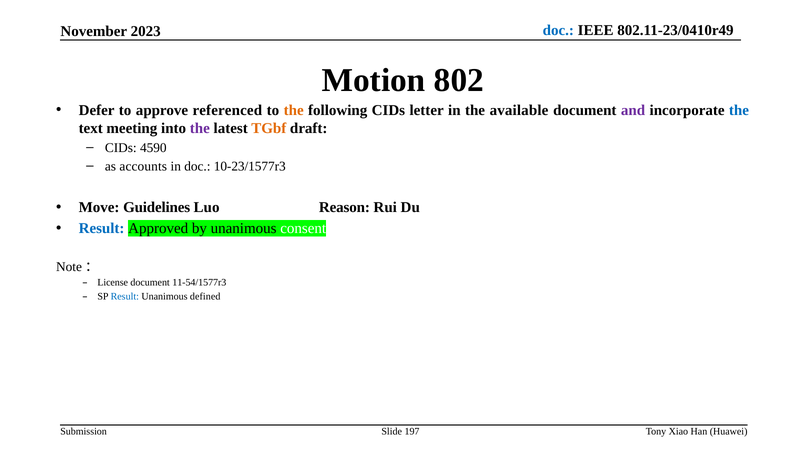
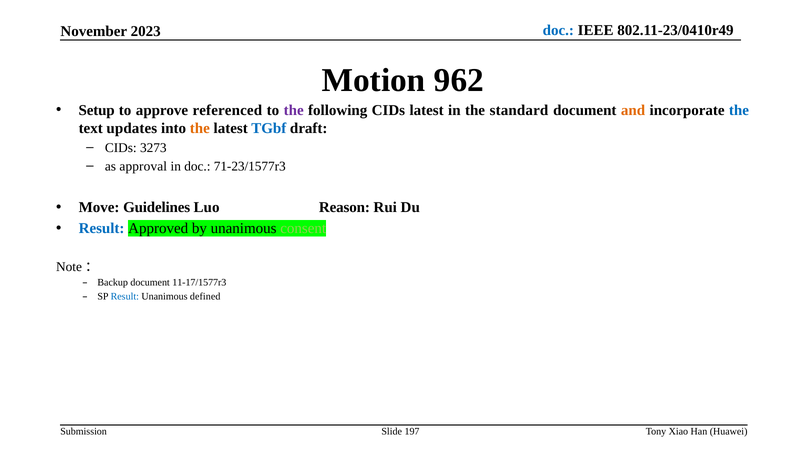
802: 802 -> 962 (459, 80)
Defer: Defer -> Setup (97, 110)
the colour: orange -> purple (294, 110)
CIDs letter: letter -> latest (427, 110)
available: available -> standard (519, 110)
and colour: purple -> orange (633, 110)
meeting: meeting -> updates (132, 128)
the colour: purple -> orange (200, 128)
TGbf colour: orange -> blue (269, 128)
4590: 4590 -> 3273 (153, 148)
accounts: accounts -> approval (143, 167)
10-23/1577r3: 10-23/1577r3 -> 71-23/1577r3 (250, 167)
consent colour: white -> light green (303, 229)
License: License -> Backup (113, 283)
11-54/1577r3: 11-54/1577r3 -> 11-17/1577r3 (199, 283)
